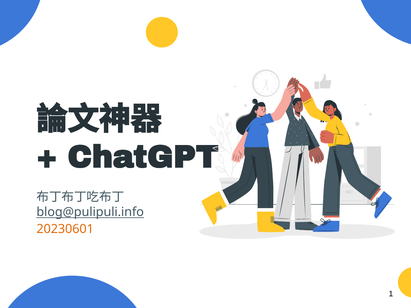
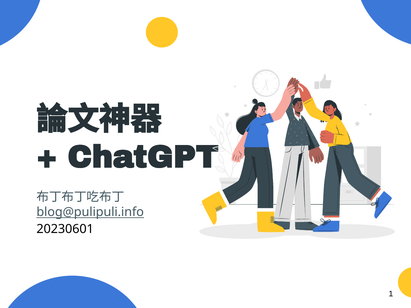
20230601 colour: orange -> black (65, 229)
